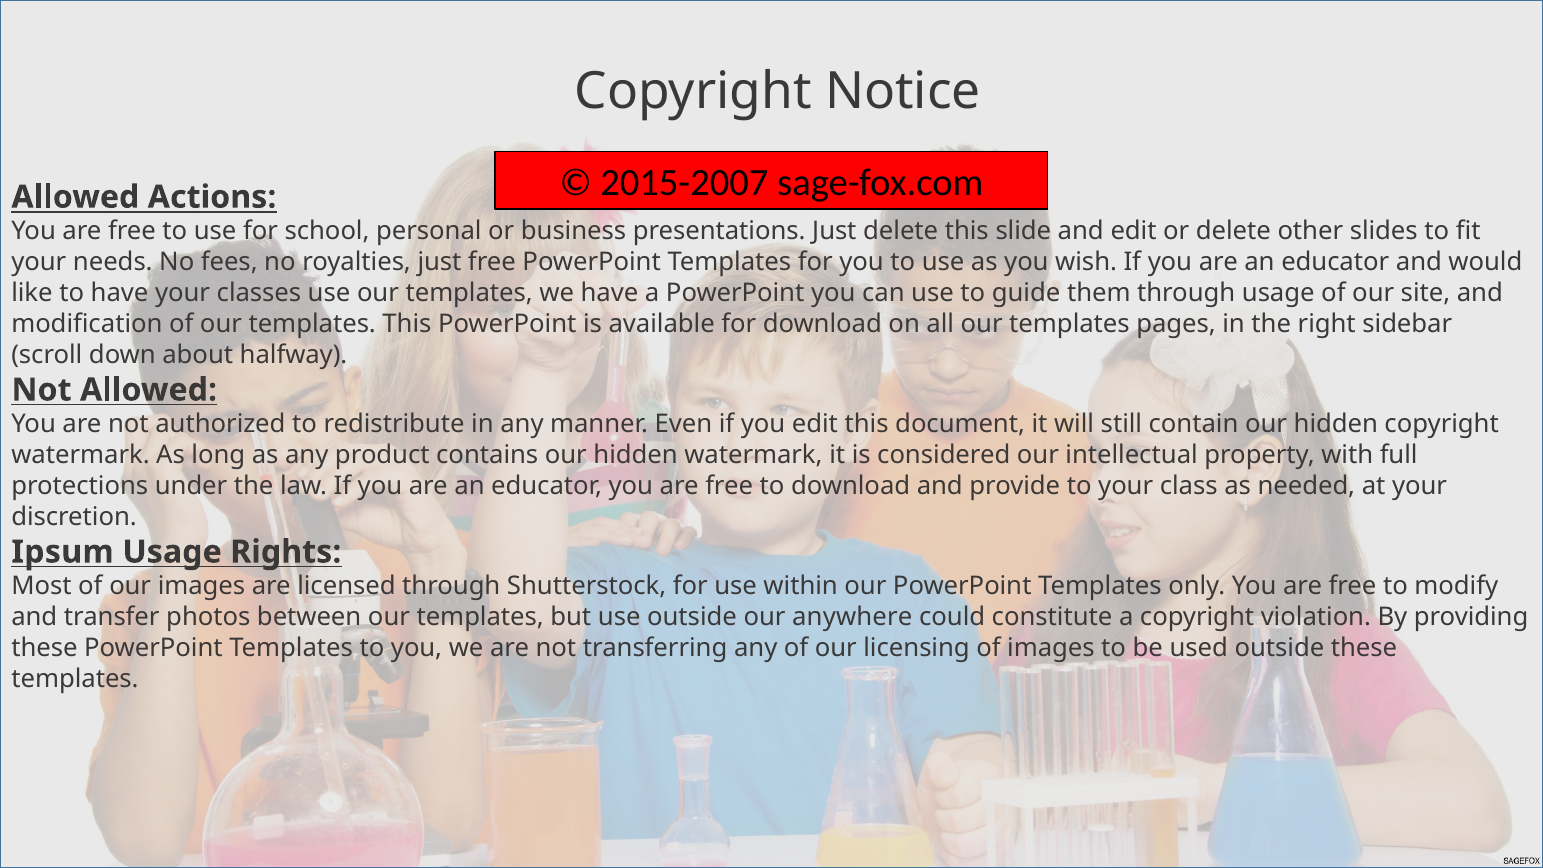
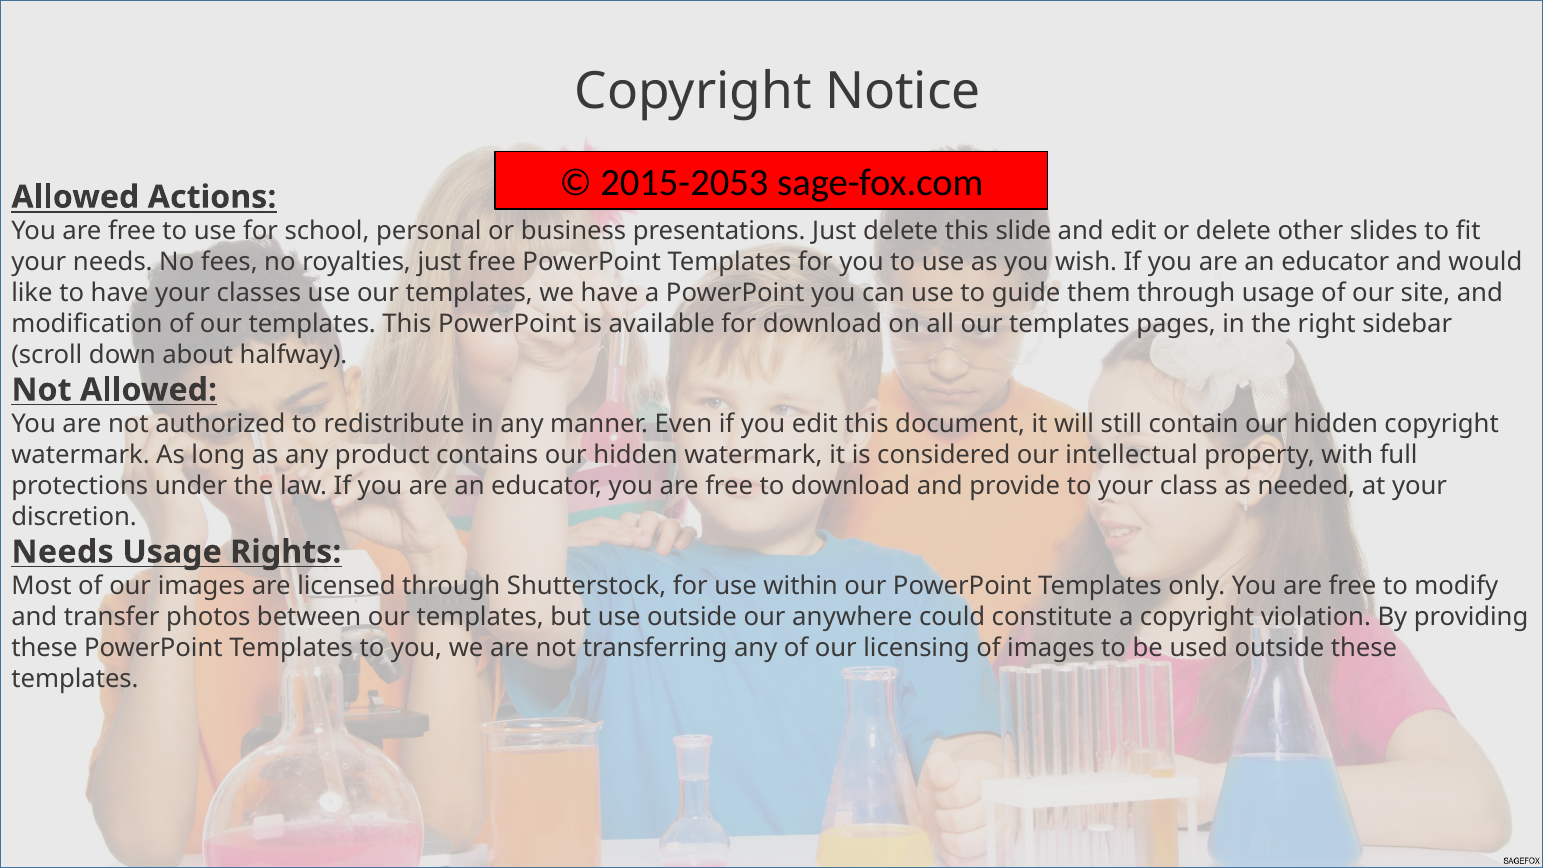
2015-2007: 2015-2007 -> 2015-2053 (684, 183)
Ipsum: Ipsum -> Needs (63, 552)
